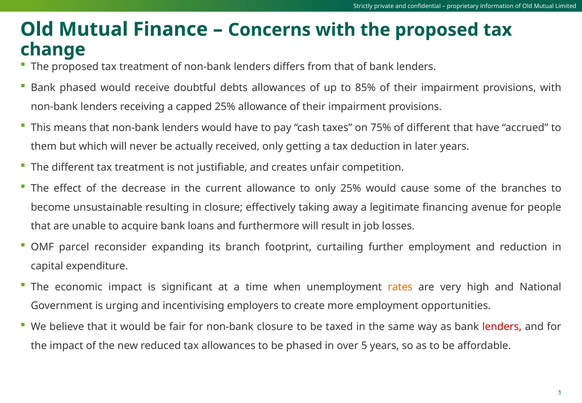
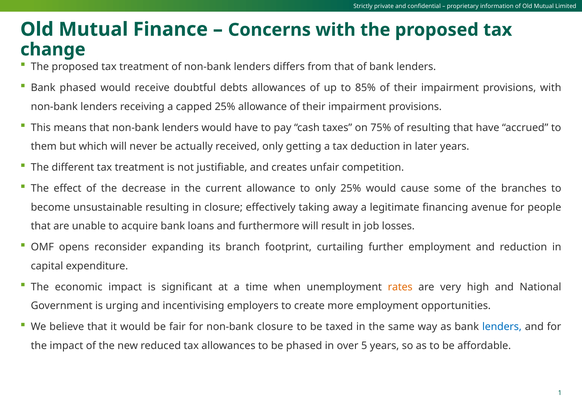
of different: different -> resulting (428, 128)
parcel: parcel -> opens (74, 247)
lenders colour: red -> blue (502, 327)
